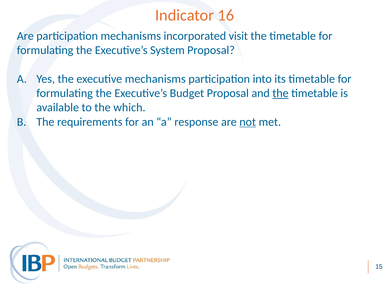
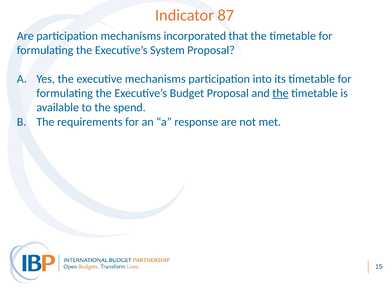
16: 16 -> 87 (226, 15)
visit: visit -> that (238, 36)
which: which -> spend (129, 108)
not underline: present -> none (248, 122)
